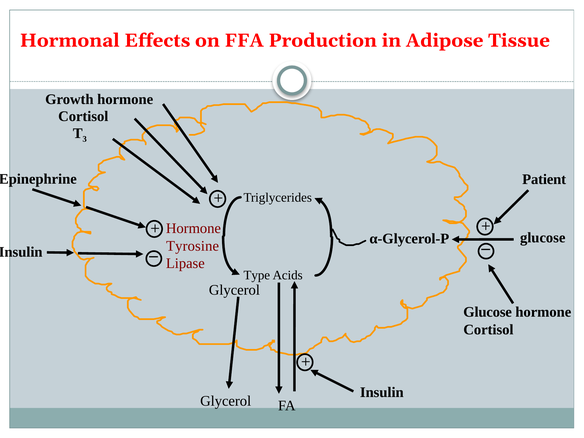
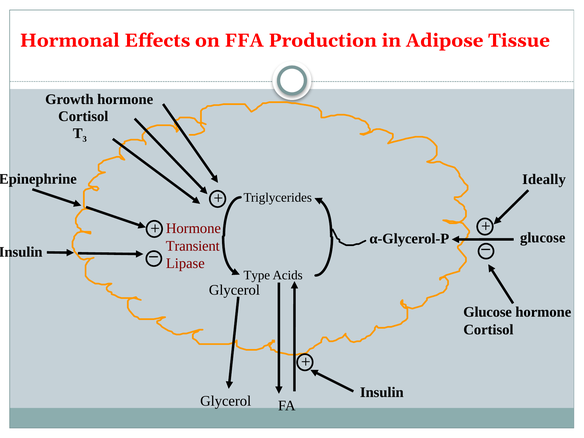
Patient: Patient -> Ideally (544, 179)
Tyrosine: Tyrosine -> Transient (193, 246)
